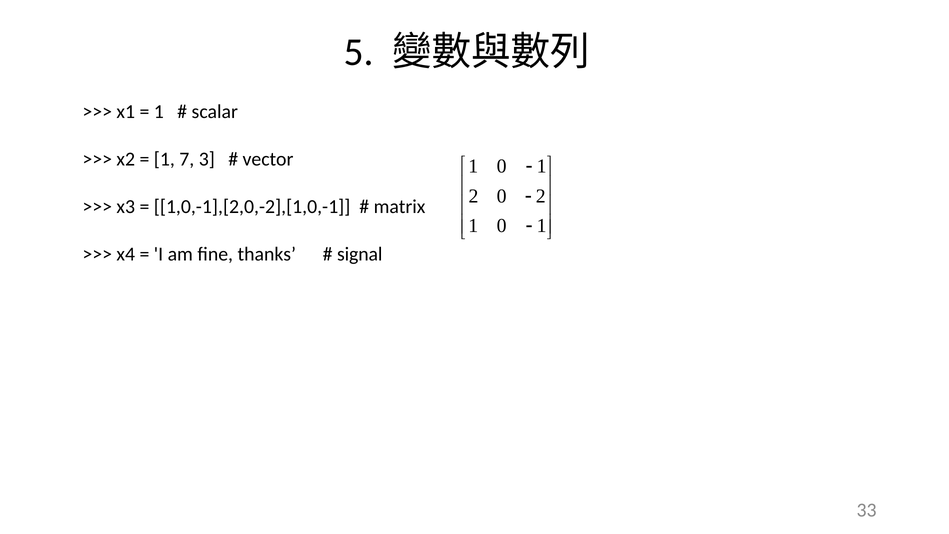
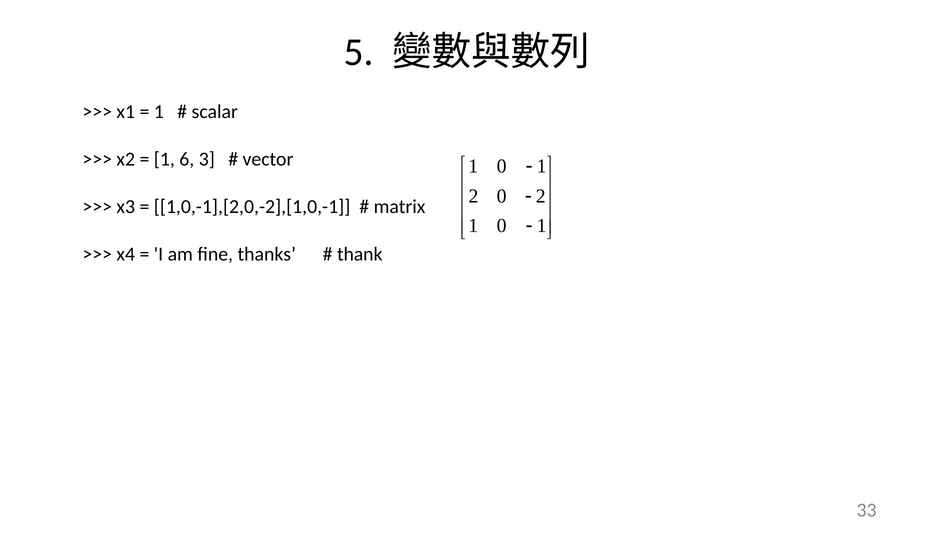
7: 7 -> 6 (187, 159)
signal: signal -> thank (360, 254)
